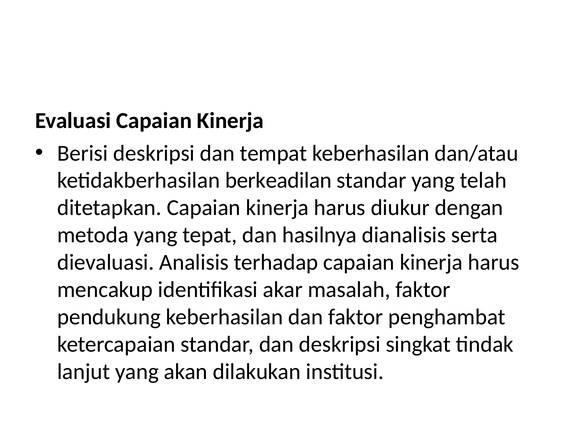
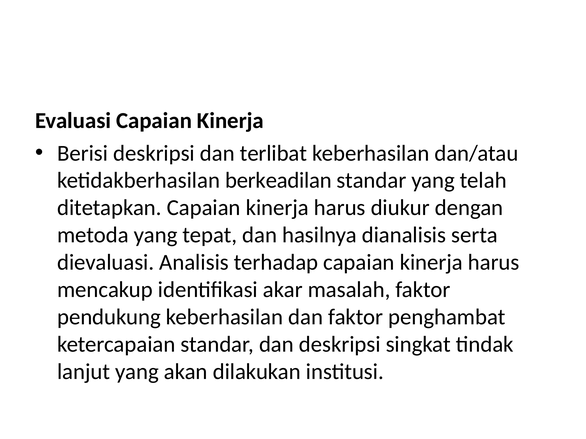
tempat: tempat -> terlibat (273, 153)
